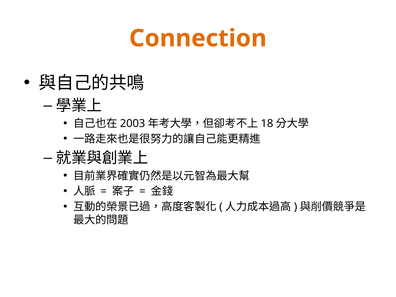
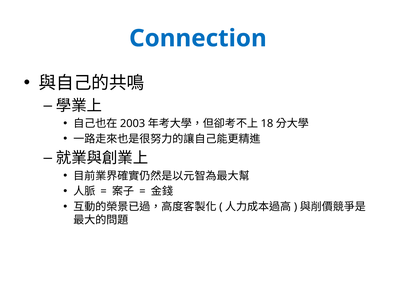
Connection colour: orange -> blue (198, 38)
